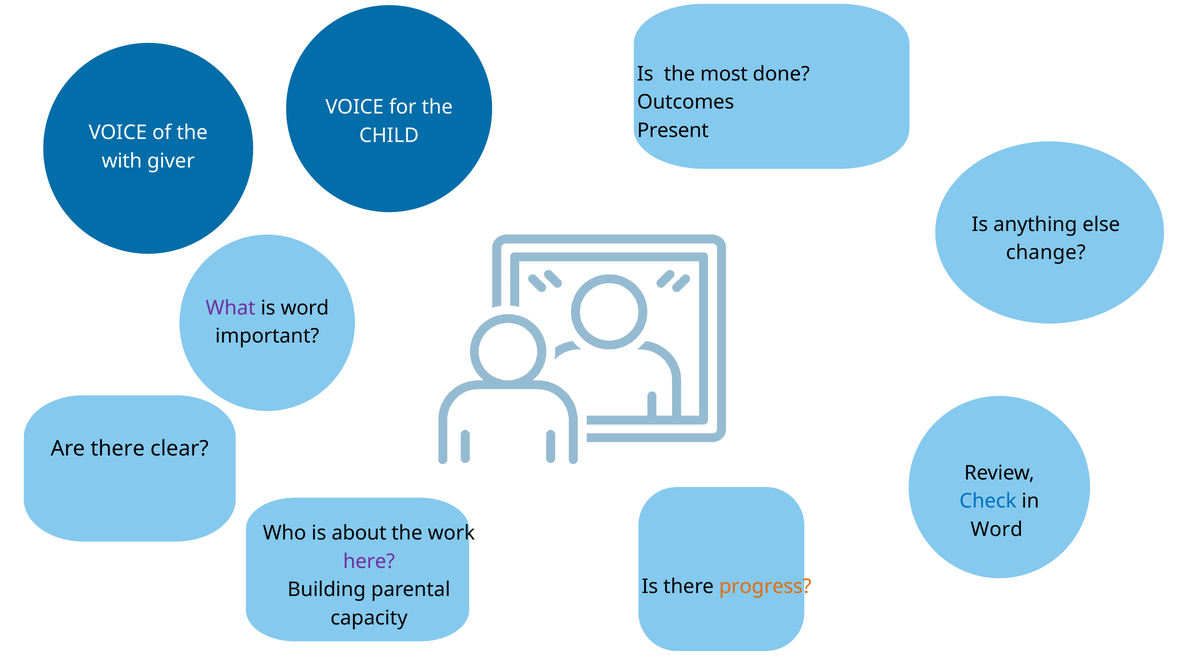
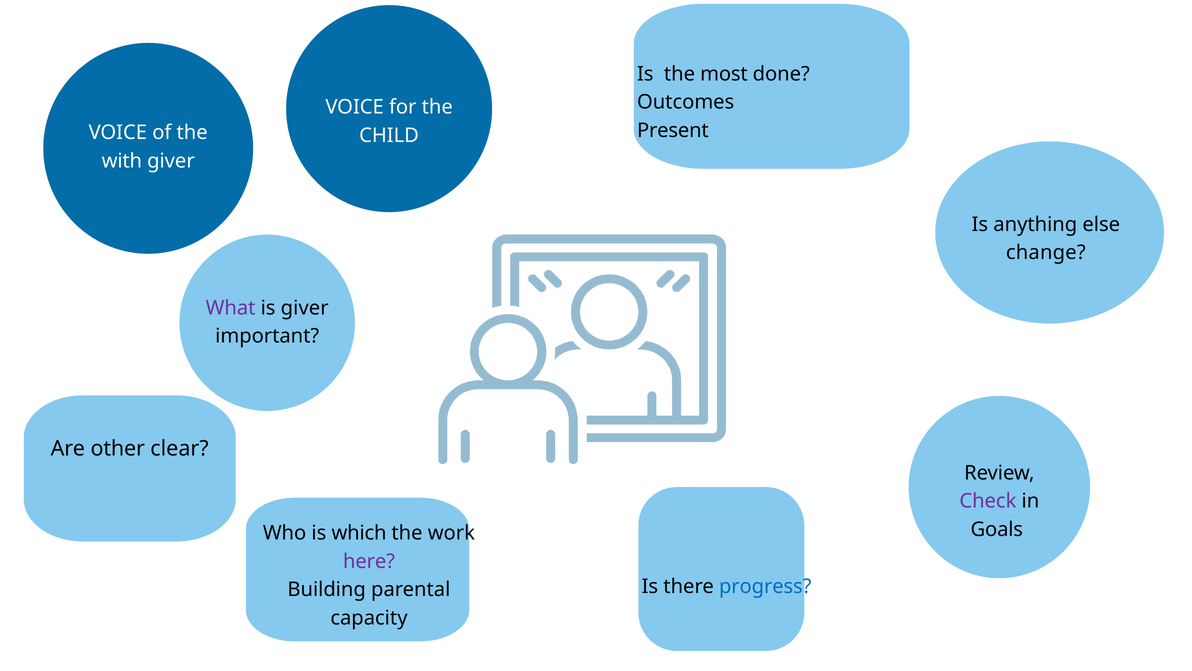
is word: word -> giver (305, 308)
Are there: there -> other (118, 448)
Check colour: blue -> purple (988, 501)
Word: Word -> Goals (997, 529)
about: about -> which (359, 533)
progress colour: orange -> blue (765, 586)
